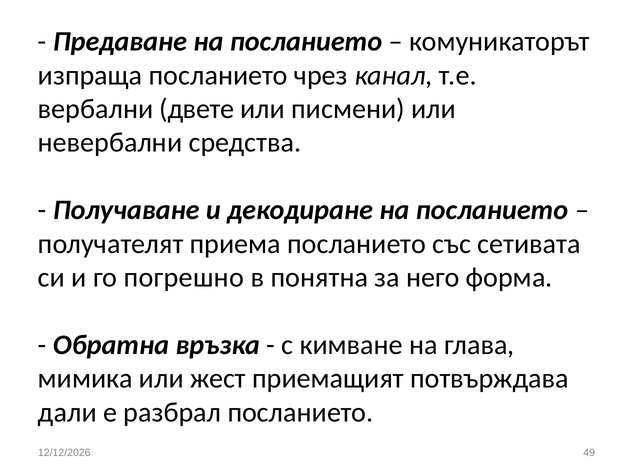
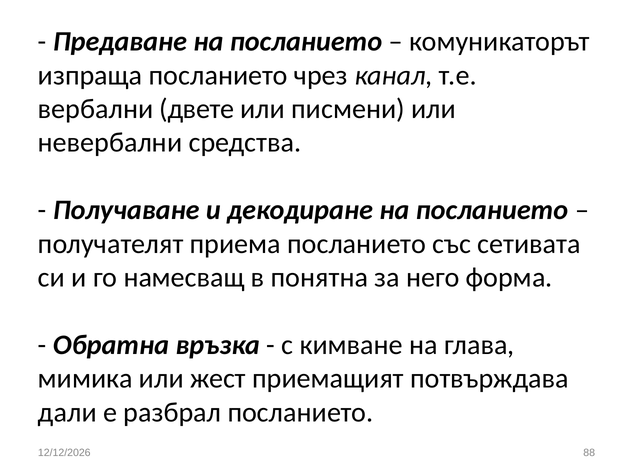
погрешно: погрешно -> намесващ (184, 278)
49: 49 -> 88 (589, 453)
